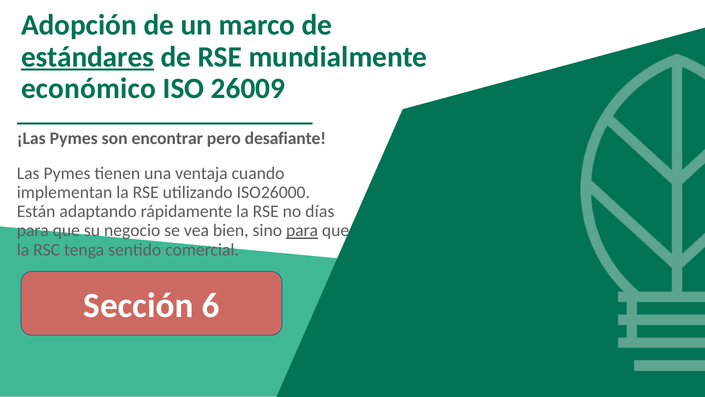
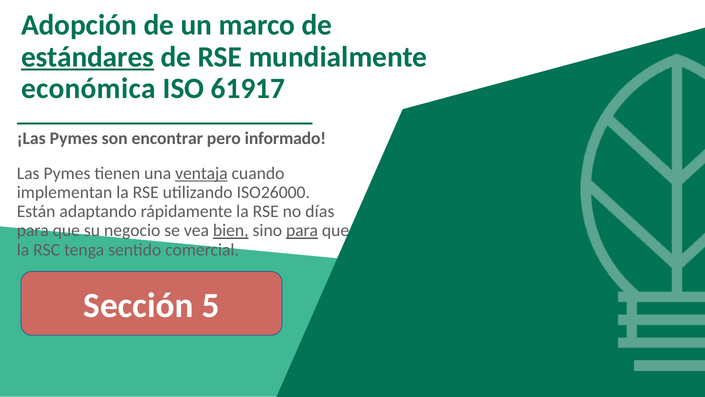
económico: económico -> económica (88, 89)
26009: 26009 -> 61917 (248, 89)
desafiante: desafiante -> informado (285, 138)
ventaja underline: none -> present (201, 173)
bien underline: none -> present (231, 230)
6: 6 -> 5 (211, 305)
